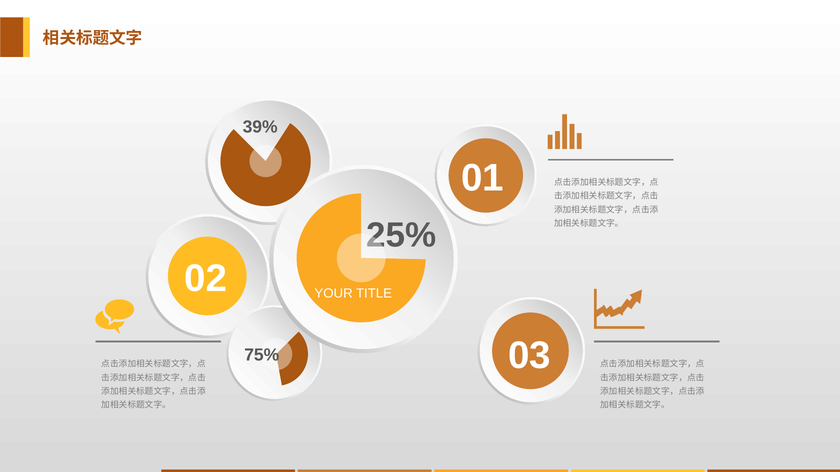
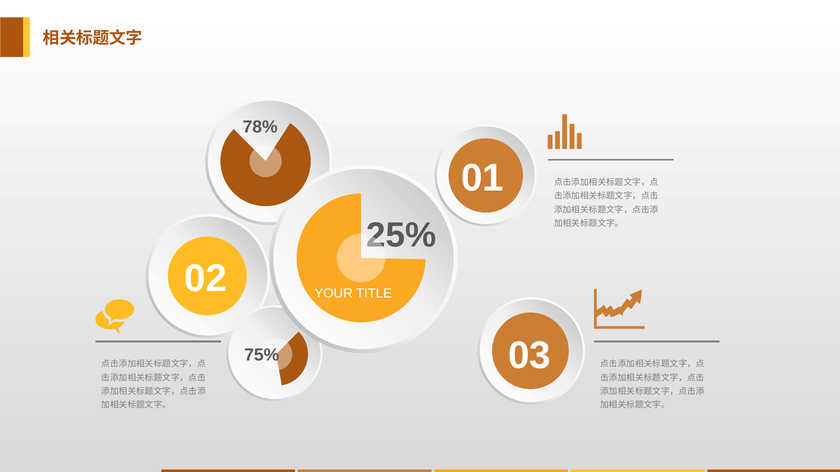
39%: 39% -> 78% (260, 127)
